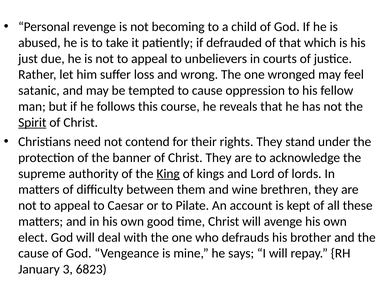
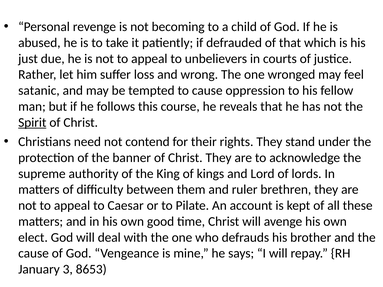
King underline: present -> none (168, 174)
wine: wine -> ruler (245, 190)
6823: 6823 -> 8653 (91, 269)
